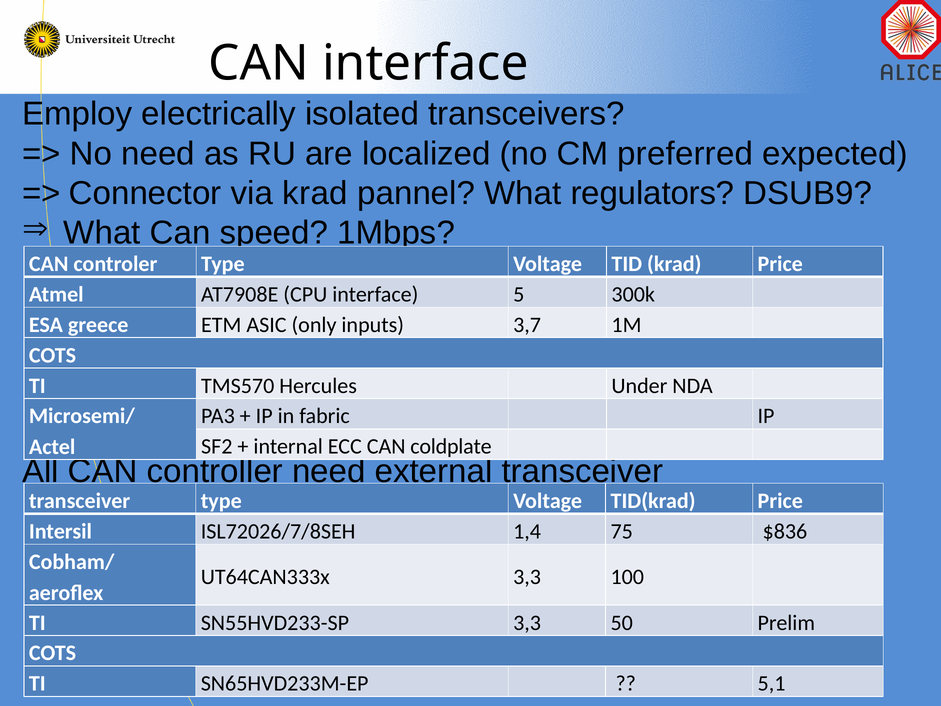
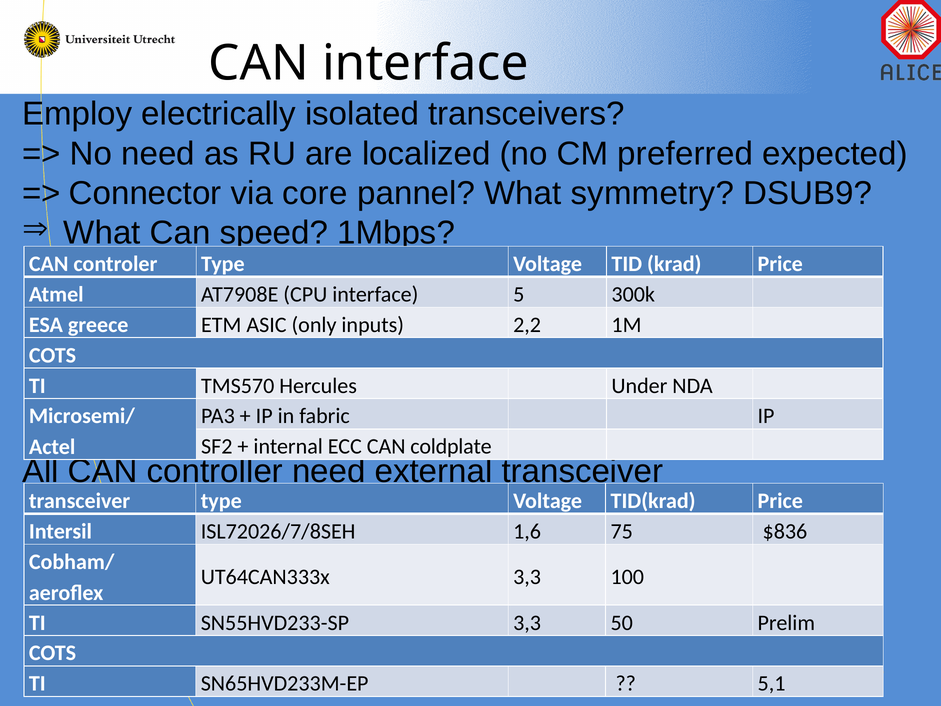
via krad: krad -> core (315, 193)
regulators: regulators -> symmetry (652, 193)
3,7: 3,7 -> 2,2 (527, 325)
1,4: 1,4 -> 1,6 (527, 531)
